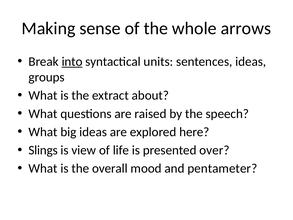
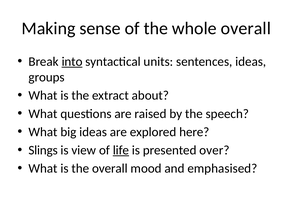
whole arrows: arrows -> overall (246, 28)
life underline: none -> present (121, 150)
pentameter: pentameter -> emphasised (222, 168)
